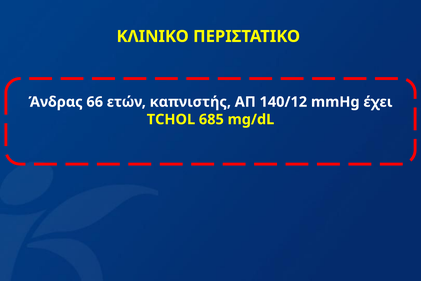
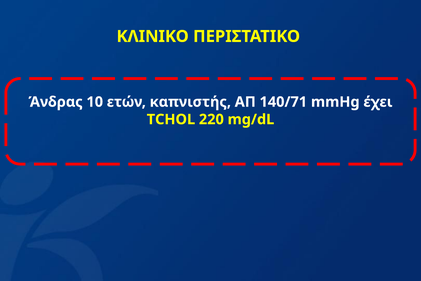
66: 66 -> 10 (95, 102)
140/12: 140/12 -> 140/71 (283, 102)
685: 685 -> 220 (211, 119)
